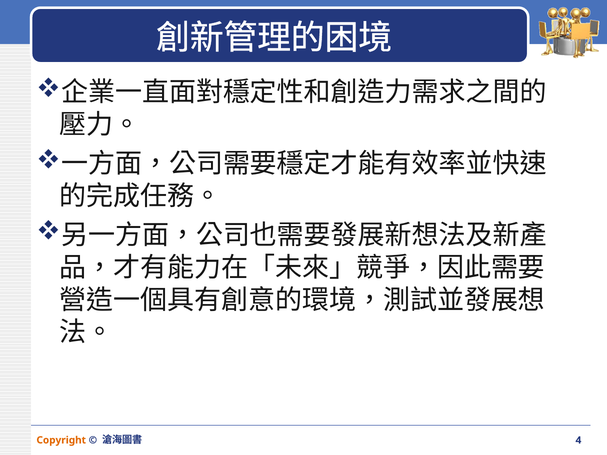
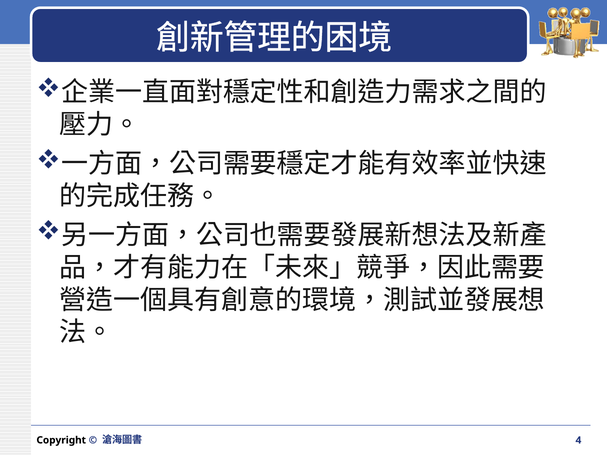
Copyright colour: orange -> black (61, 440)
